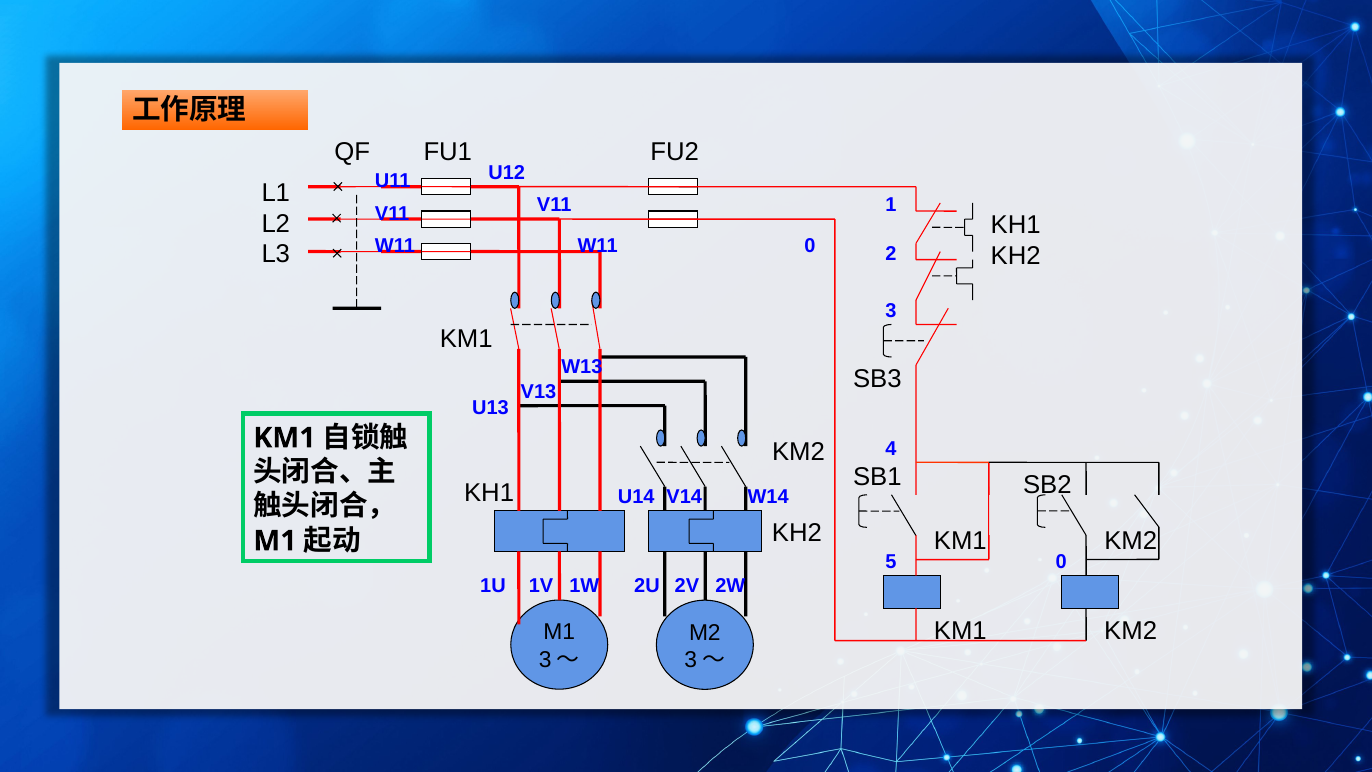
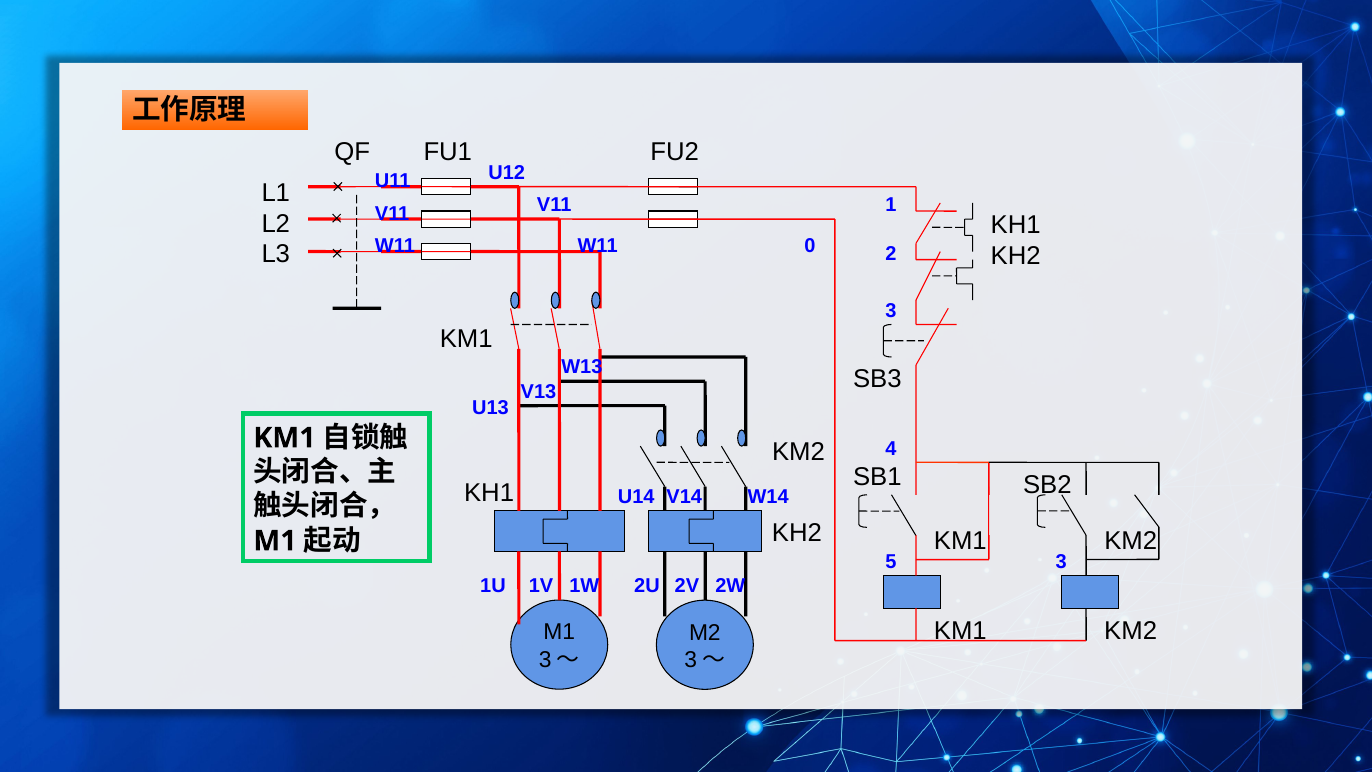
5 0: 0 -> 3 (1061, 562)
